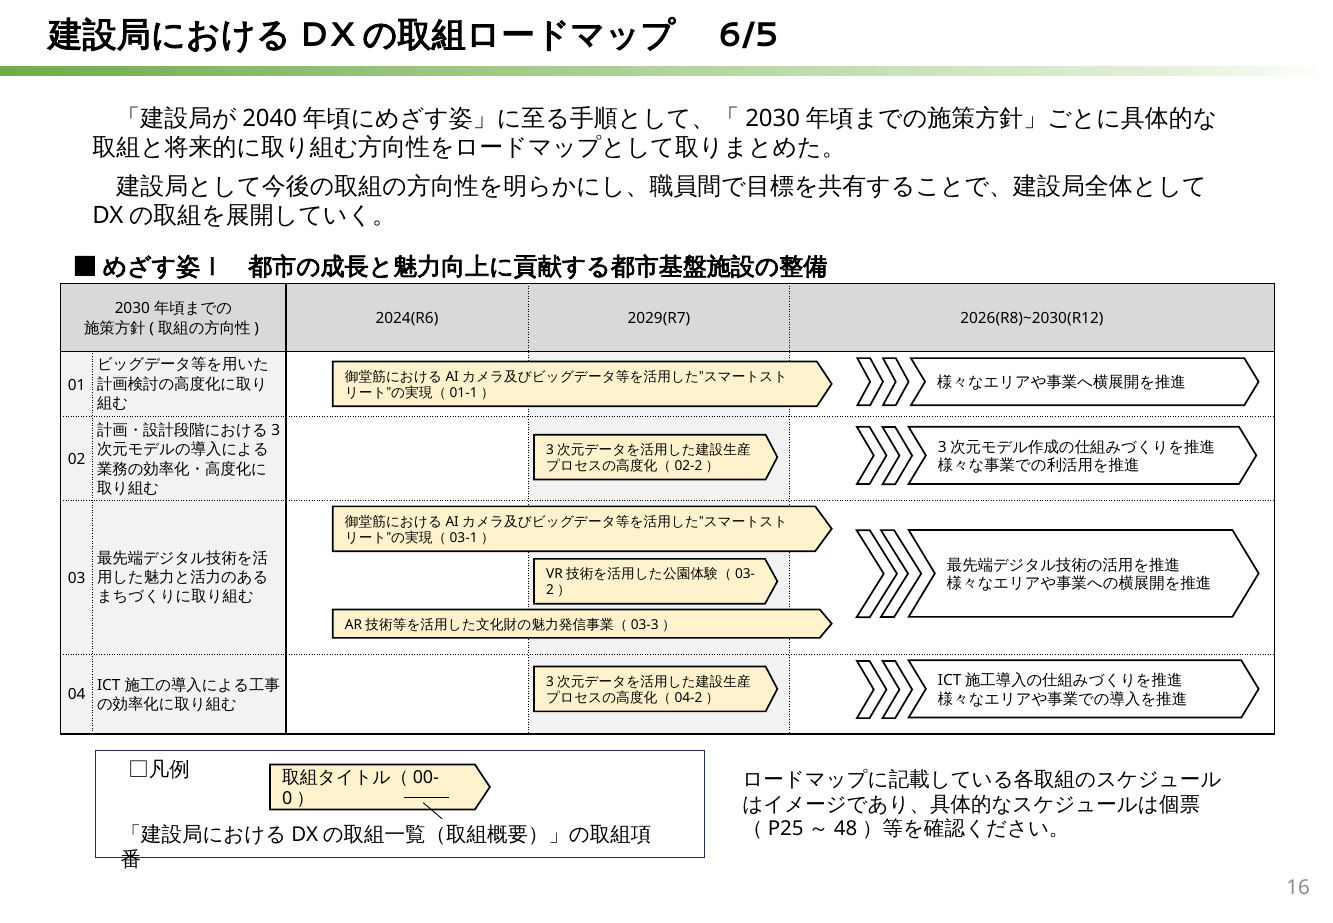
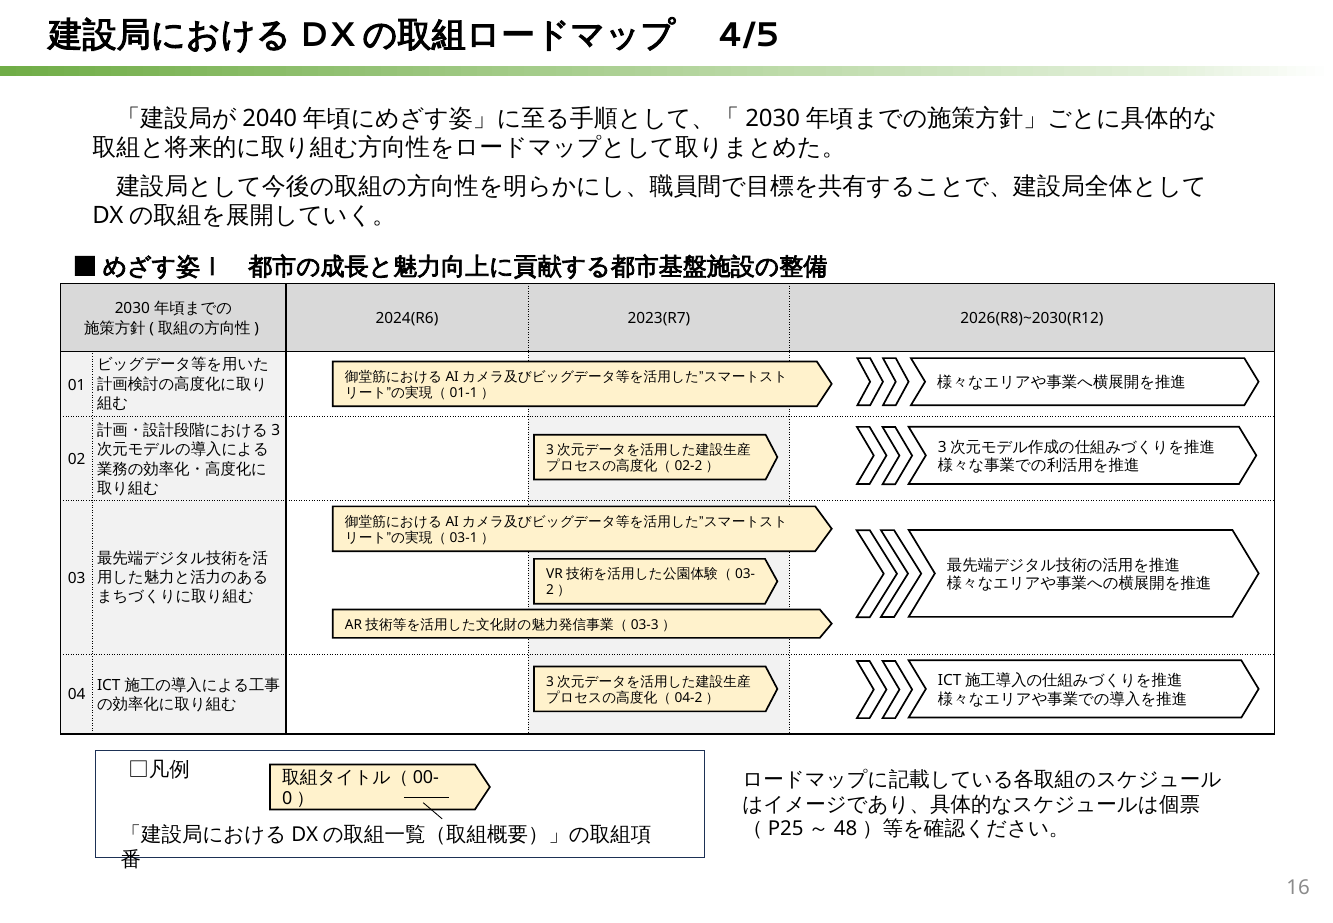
6/5: 6/5 -> 4/5 (749, 35)
2029(R7: 2029(R7 -> 2023(R7 (659, 318)
